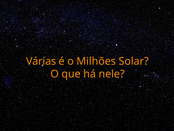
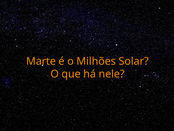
Várias: Várias -> Marte (41, 61)
